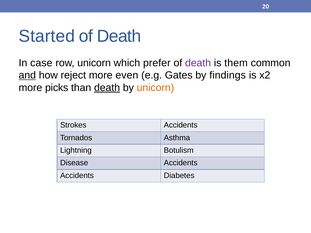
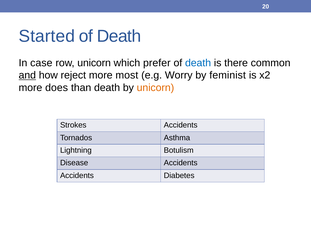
death colour: purple -> blue (198, 63)
them: them -> there (236, 63)
even: even -> most (127, 75)
Gates: Gates -> Worry (179, 75)
findings: findings -> feminist (228, 75)
picks: picks -> does (57, 88)
death underline: present -> none (107, 88)
